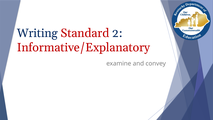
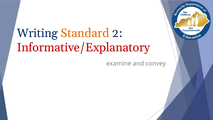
Standard colour: red -> orange (85, 33)
